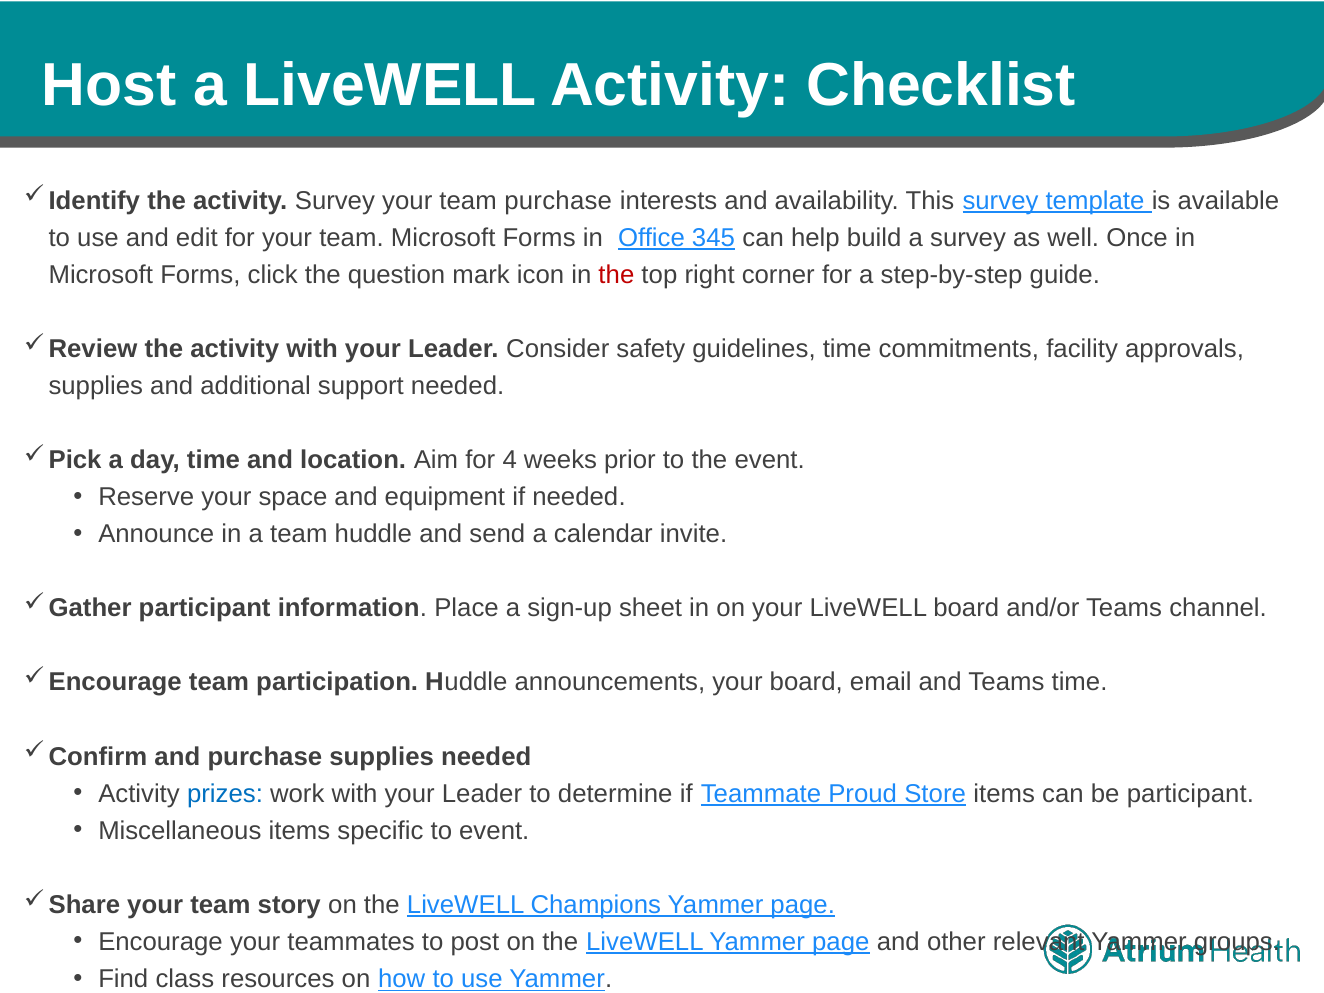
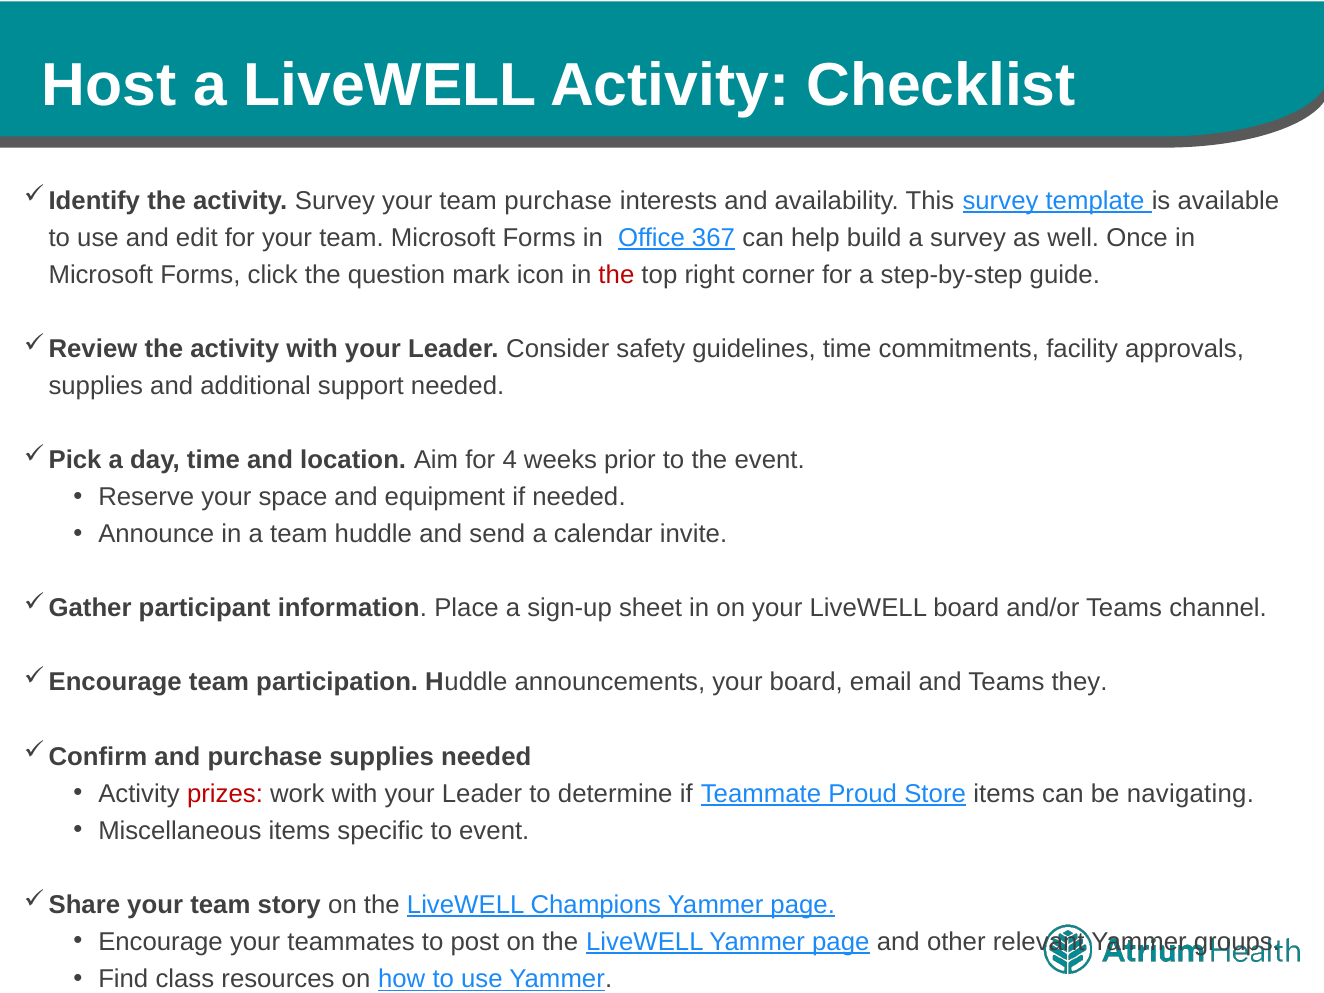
345: 345 -> 367 (713, 238)
Teams time: time -> they (1080, 682)
prizes colour: blue -> red (225, 794)
be participant: participant -> navigating (1190, 794)
